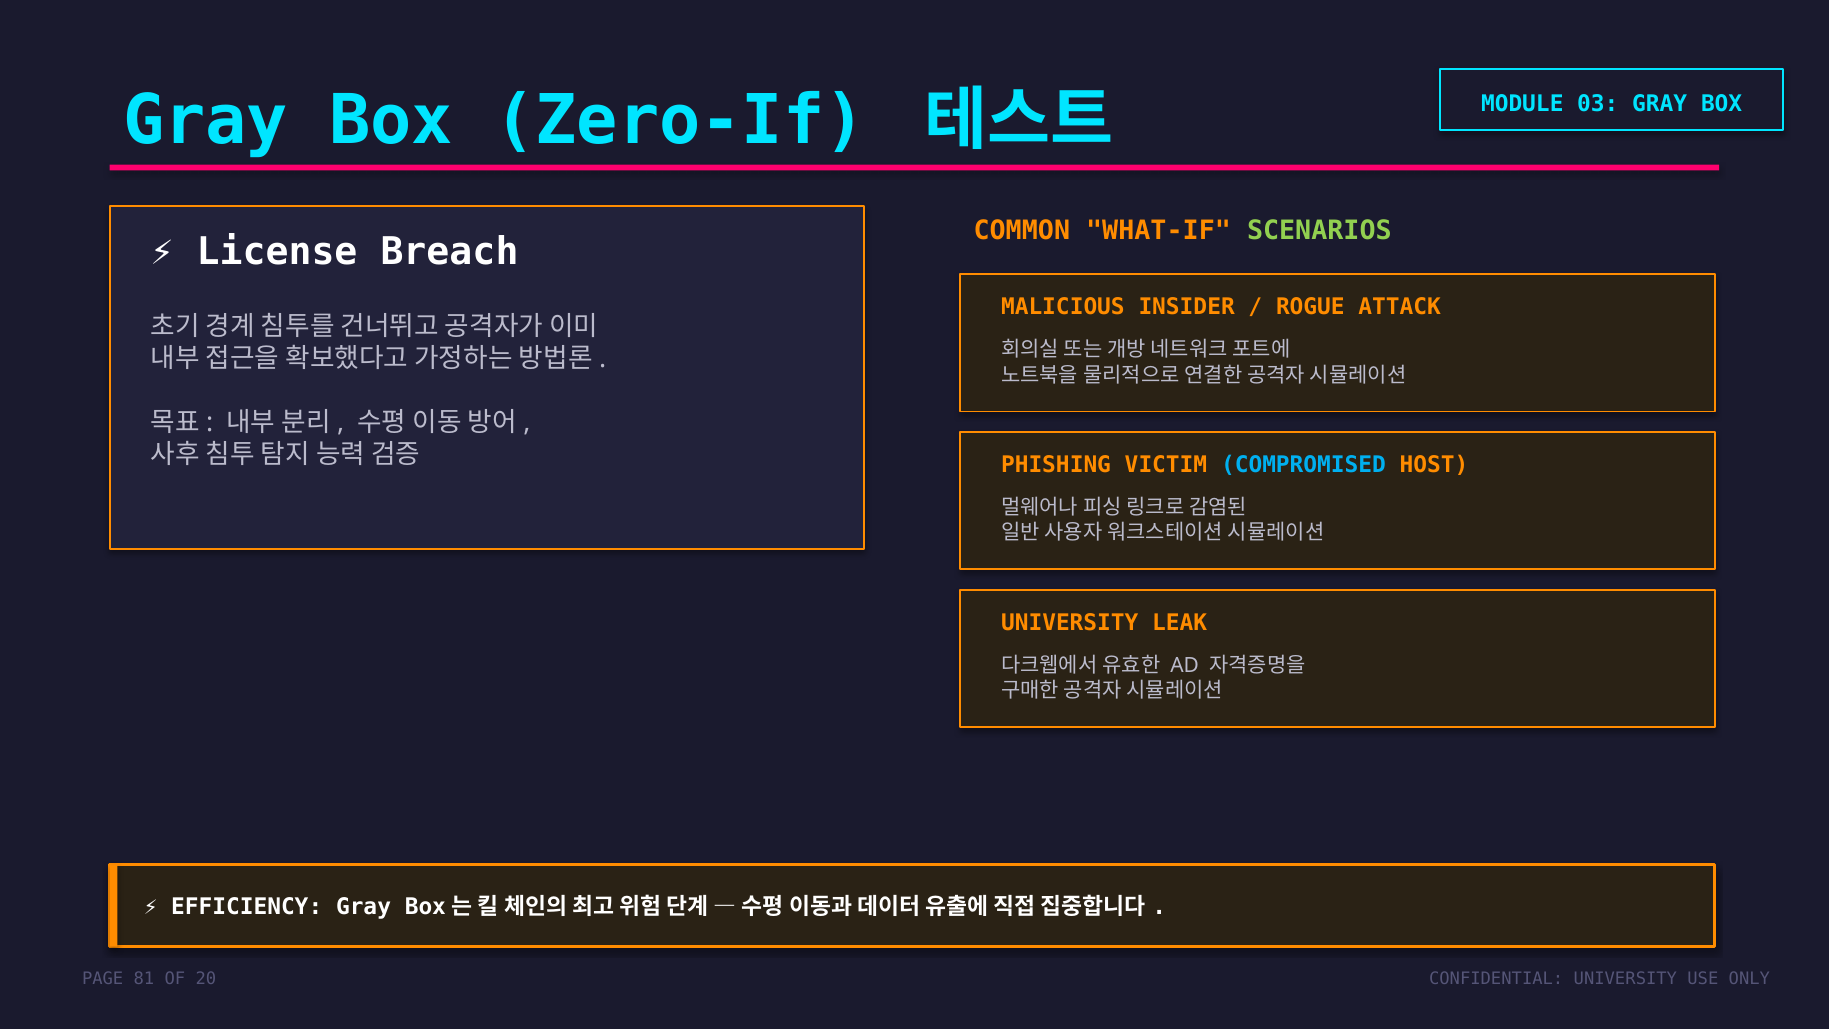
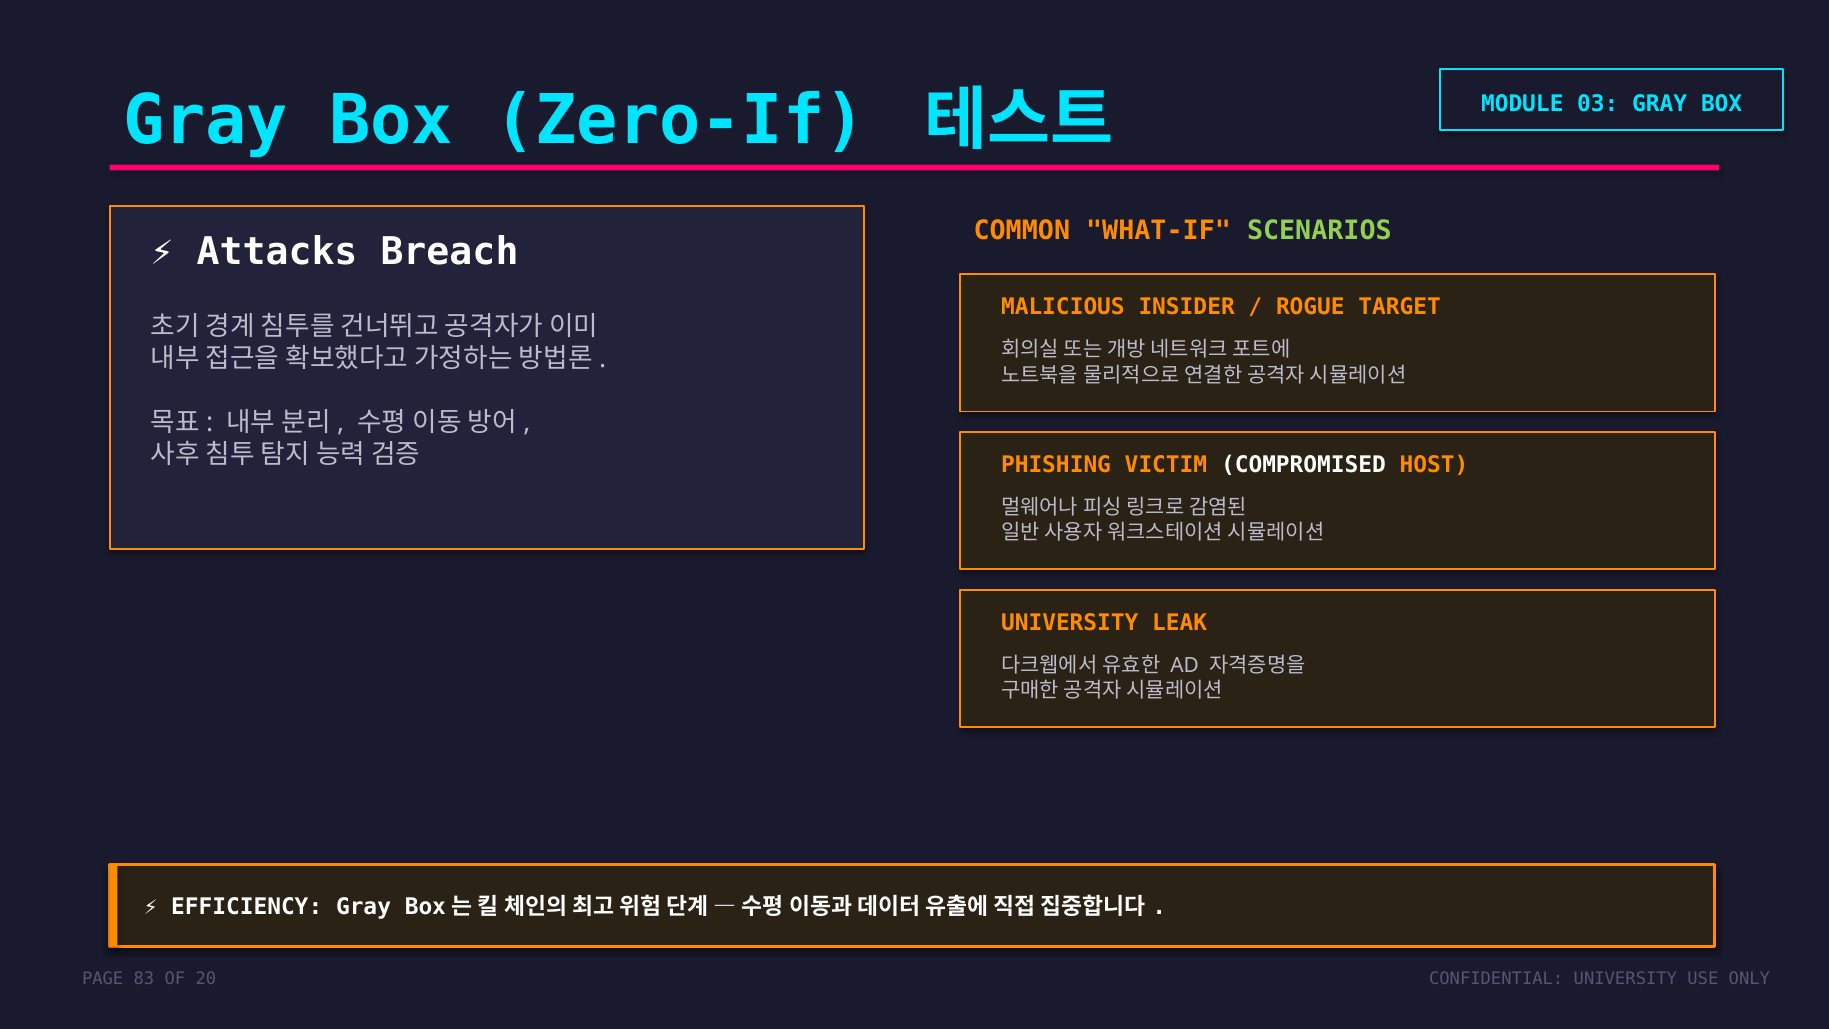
License: License -> Attacks (277, 252)
ATTACK: ATTACK -> TARGET (1400, 307)
COMPROMISED colour: light blue -> white (1303, 465)
81: 81 -> 83 (144, 978)
